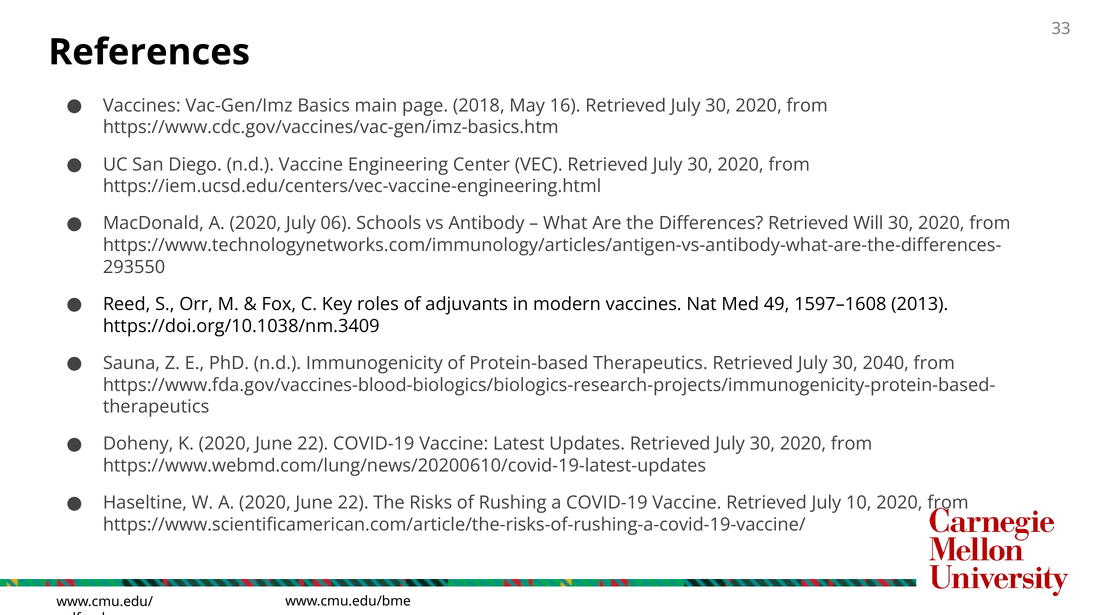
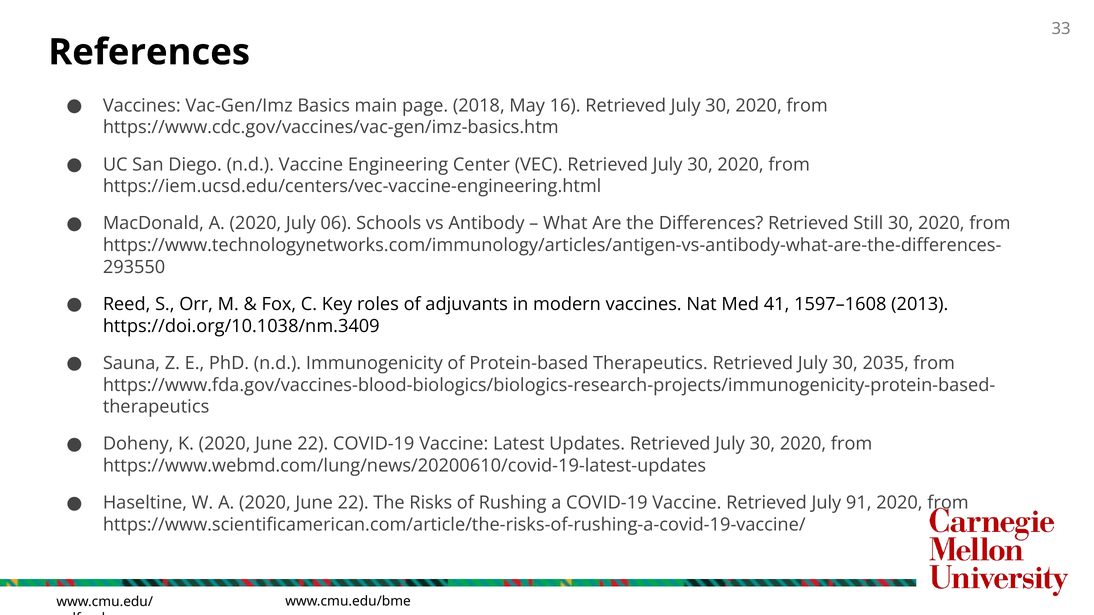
Will: Will -> Still (868, 224)
49: 49 -> 41 (777, 304)
2040: 2040 -> 2035 (886, 363)
10: 10 -> 91 (859, 503)
